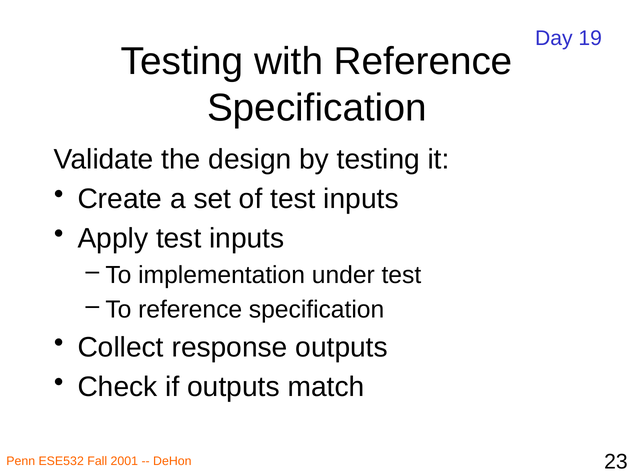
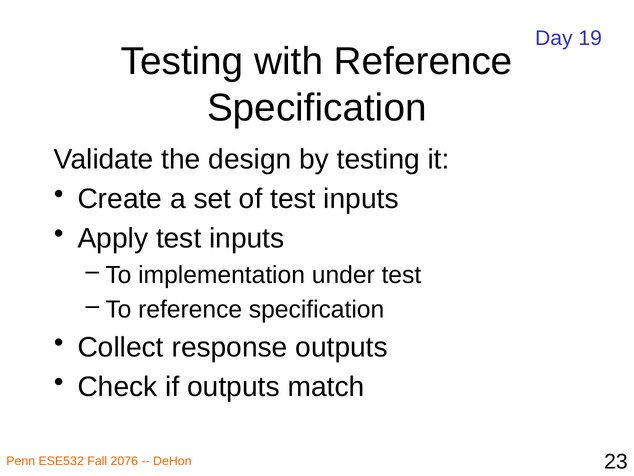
2001: 2001 -> 2076 (124, 461)
